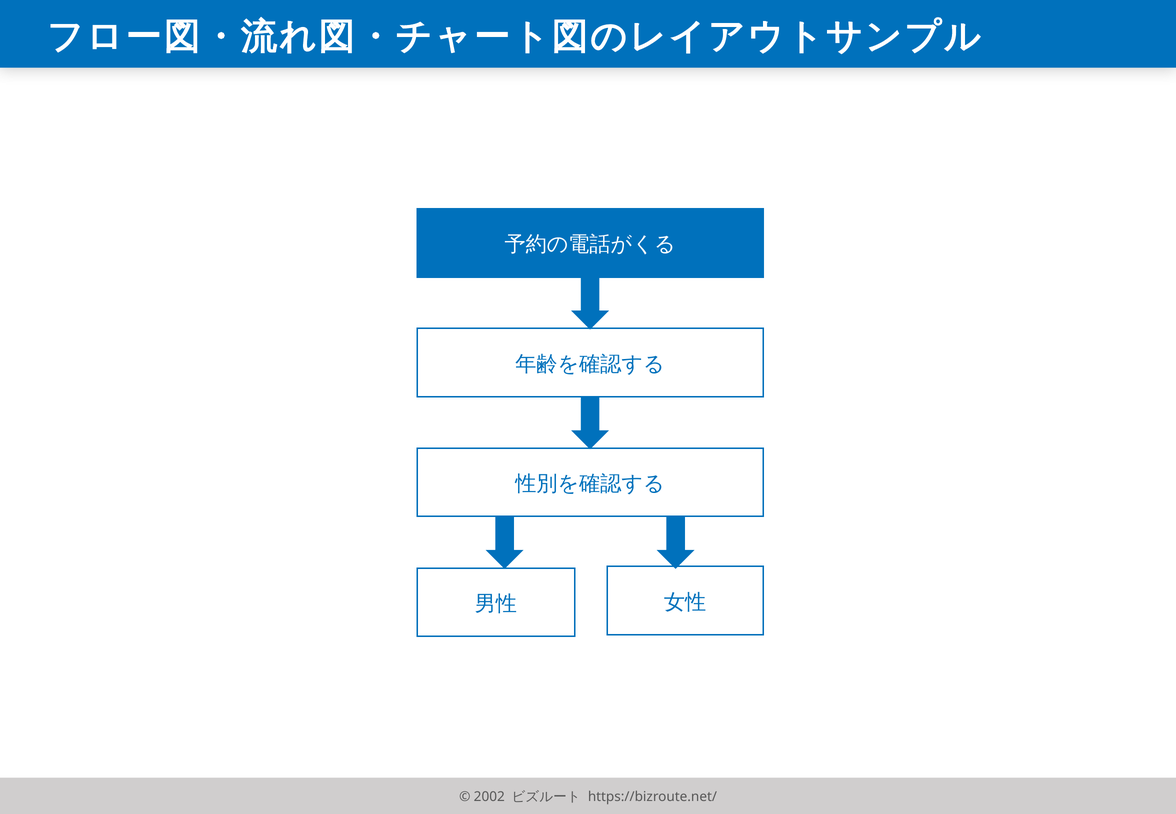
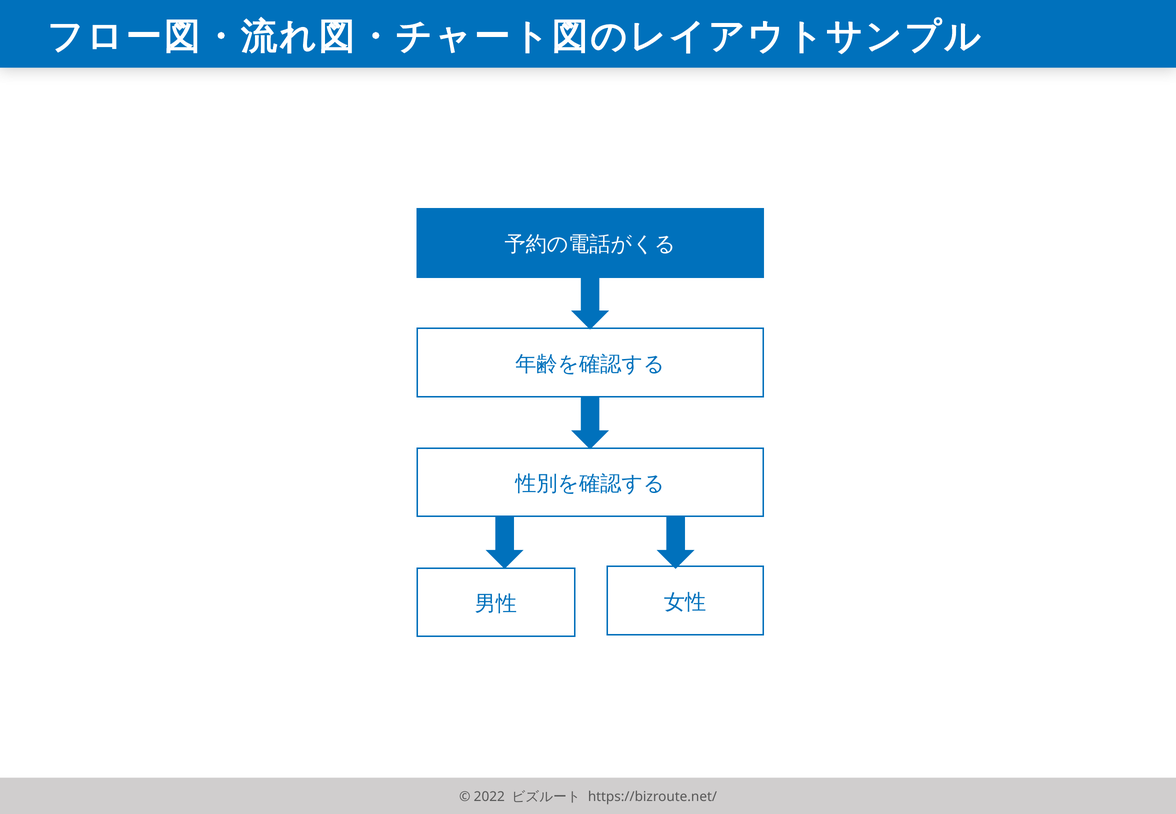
2002: 2002 -> 2022 (489, 797)
